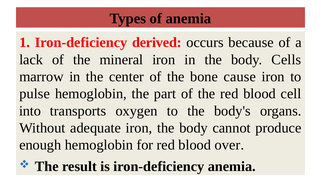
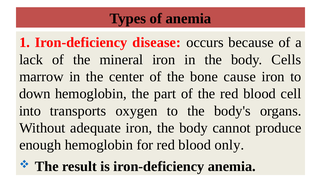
derived: derived -> disease (157, 43)
pulse: pulse -> down (35, 94)
over: over -> only (229, 145)
